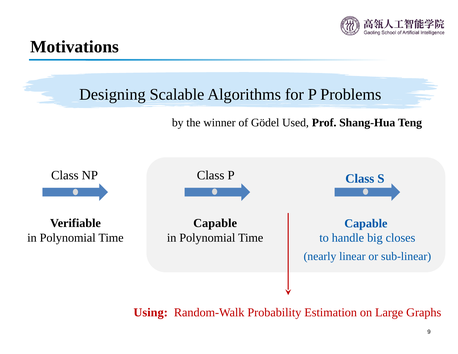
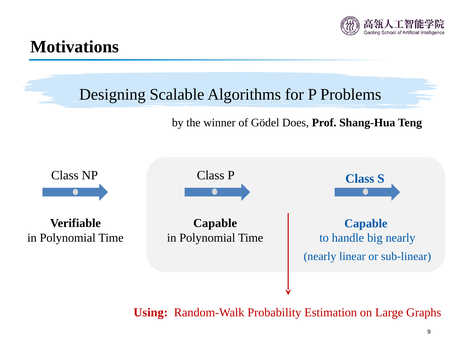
Used: Used -> Does (296, 123)
big closes: closes -> nearly (401, 238)
